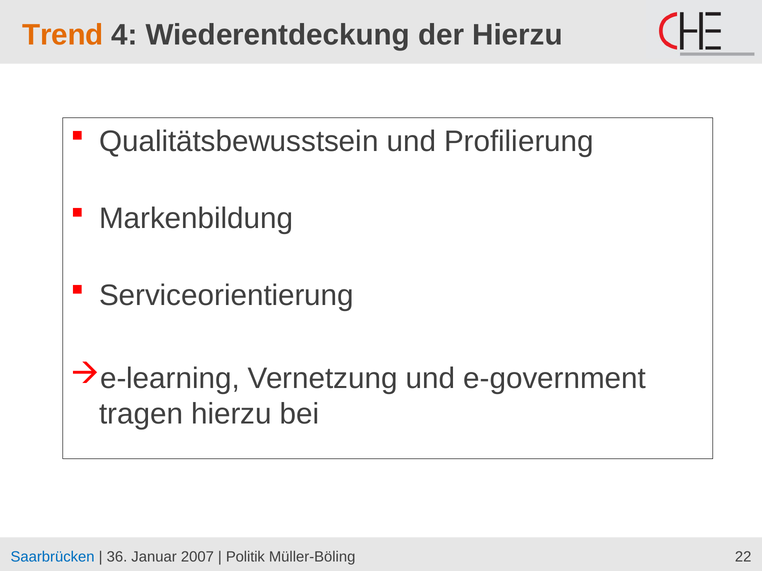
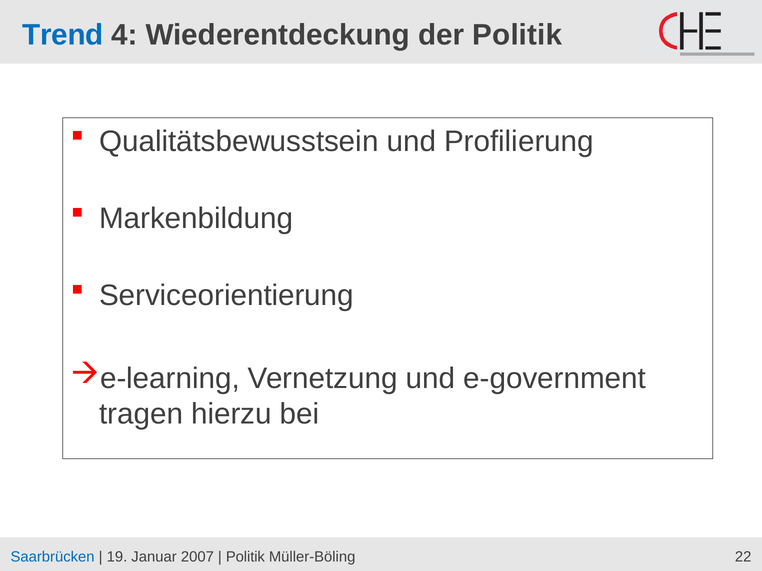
Trend colour: orange -> blue (63, 35)
der Hierzu: Hierzu -> Politik (517, 35)
36: 36 -> 19 (117, 557)
